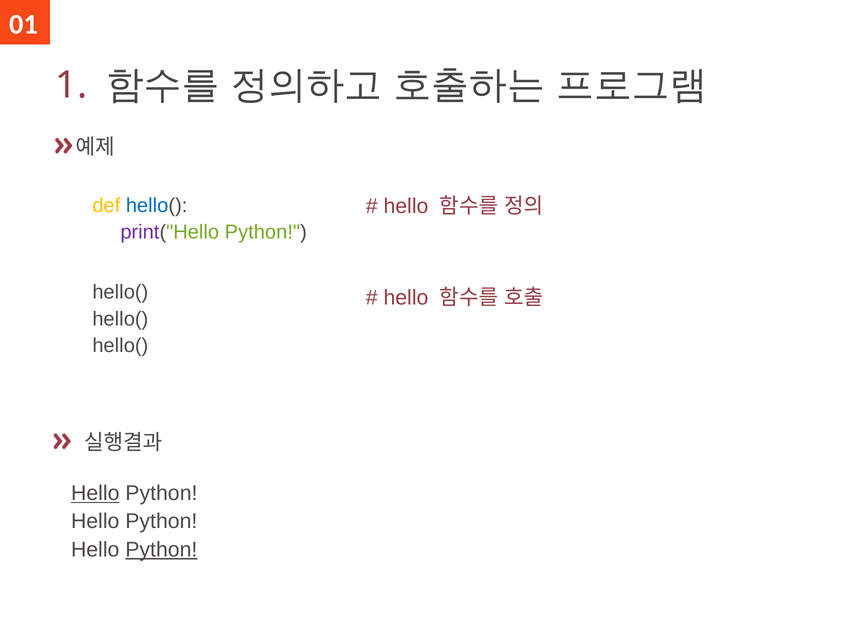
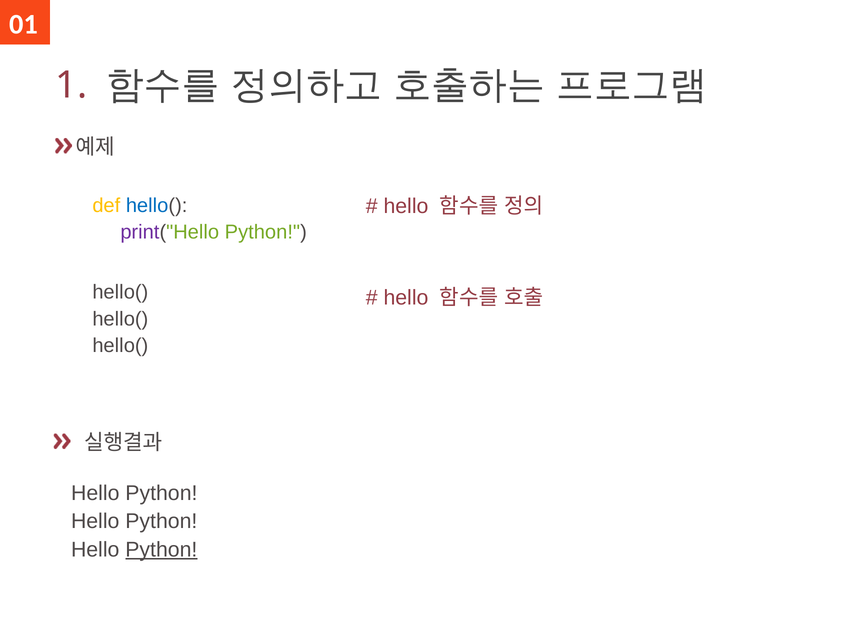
Hello underline: present -> none (95, 493)
